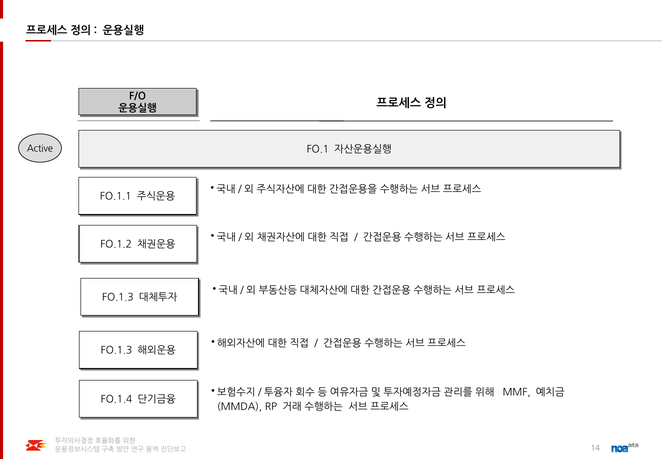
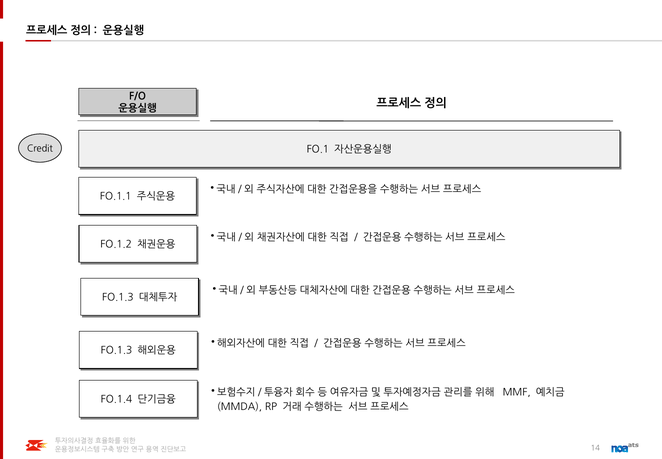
Active: Active -> Credit (40, 148)
